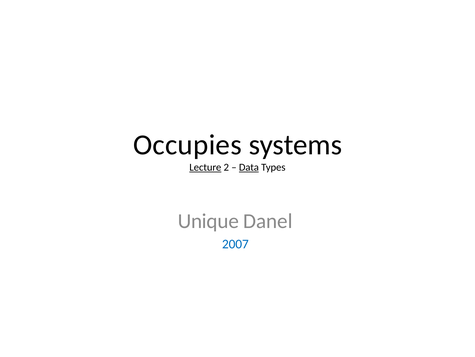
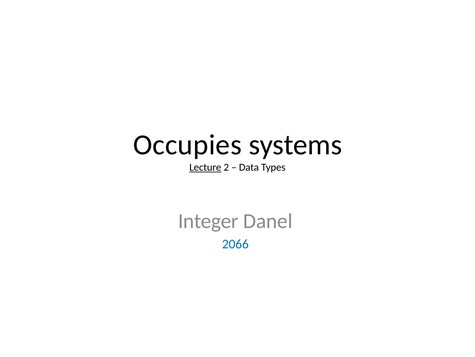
Data underline: present -> none (249, 167)
Unique: Unique -> Integer (208, 221)
2007: 2007 -> 2066 (235, 244)
